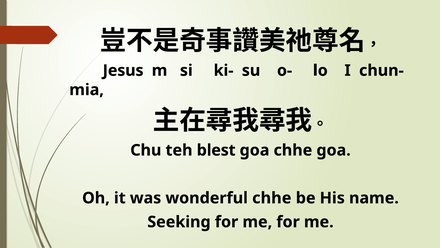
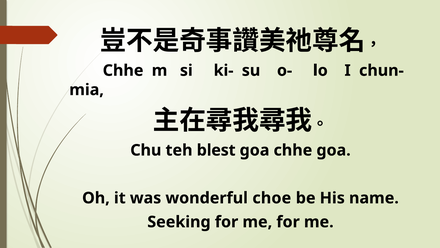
Jesus: Jesus -> Chhe (123, 70)
wonderful chhe: chhe -> choe (272, 198)
